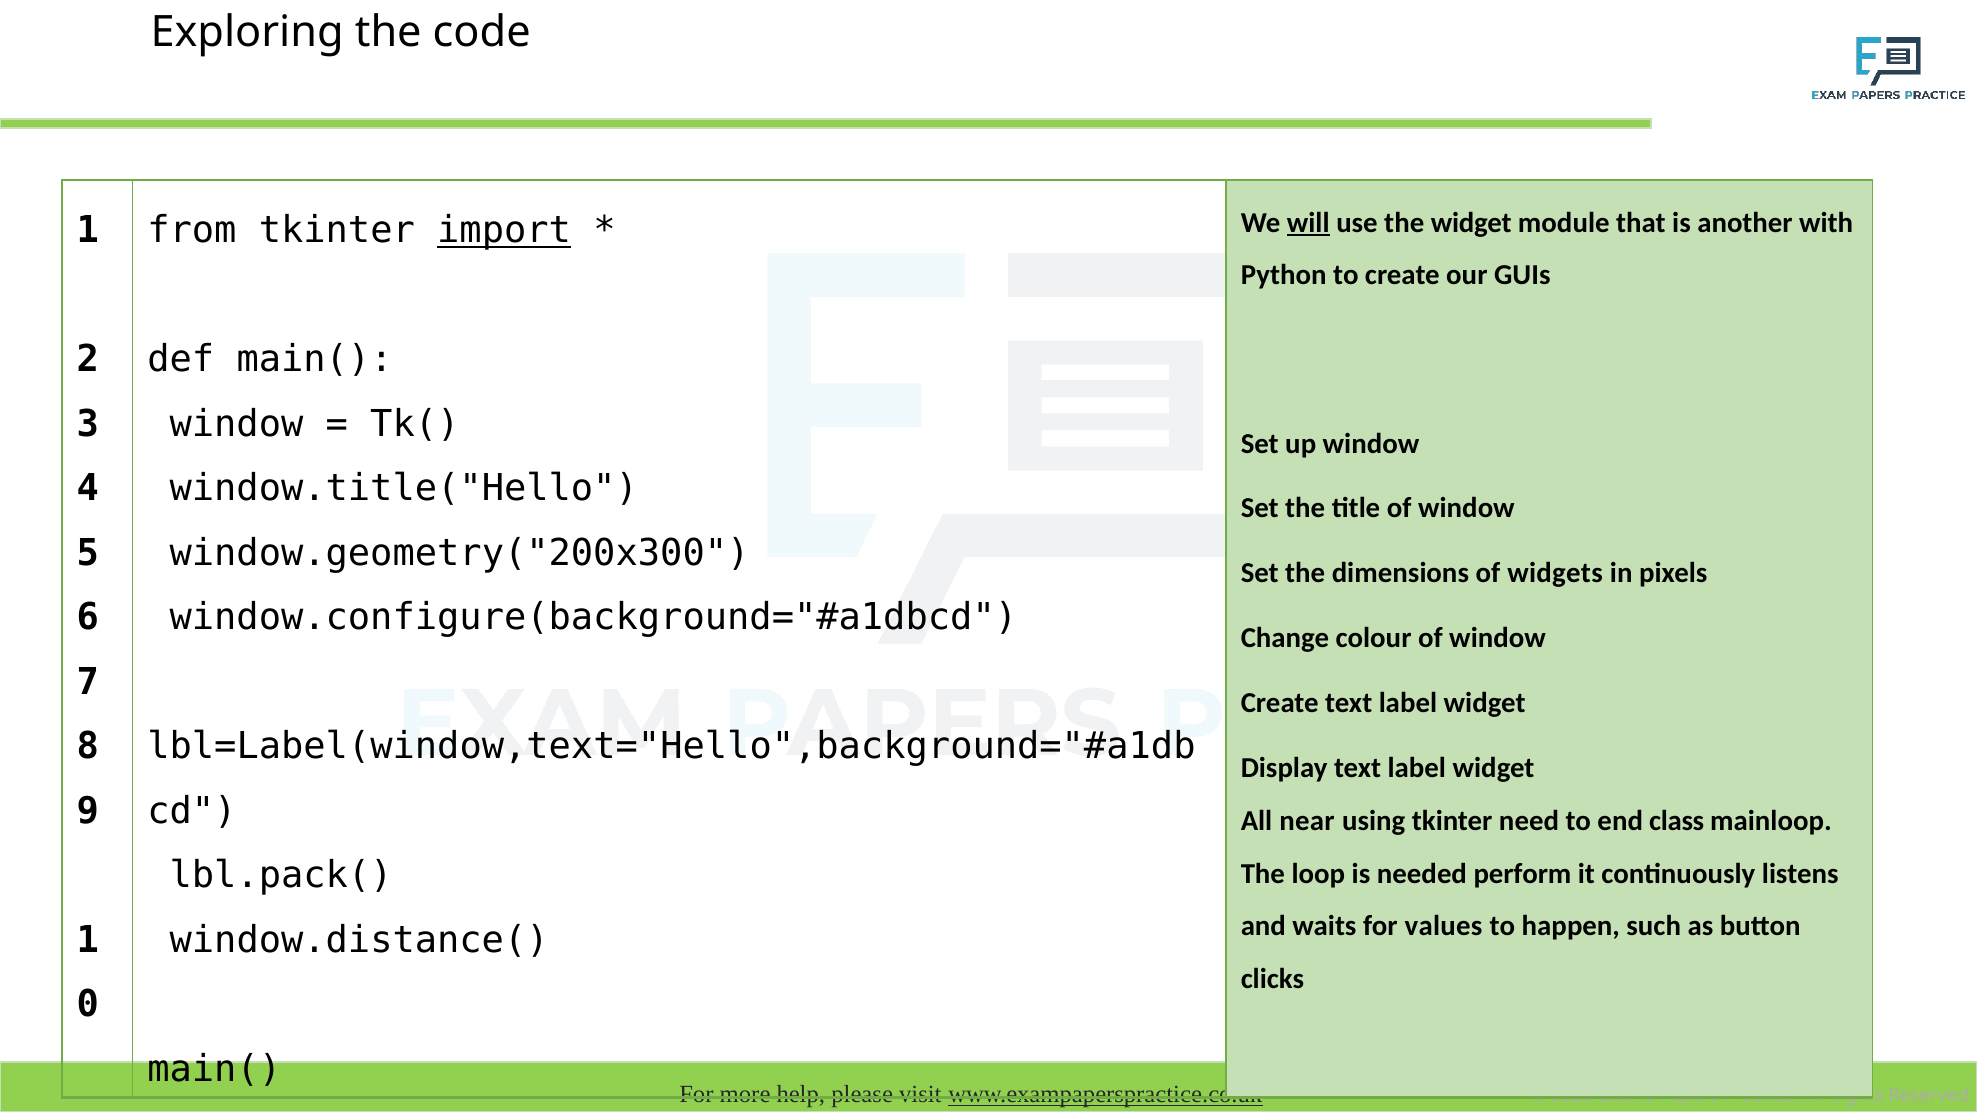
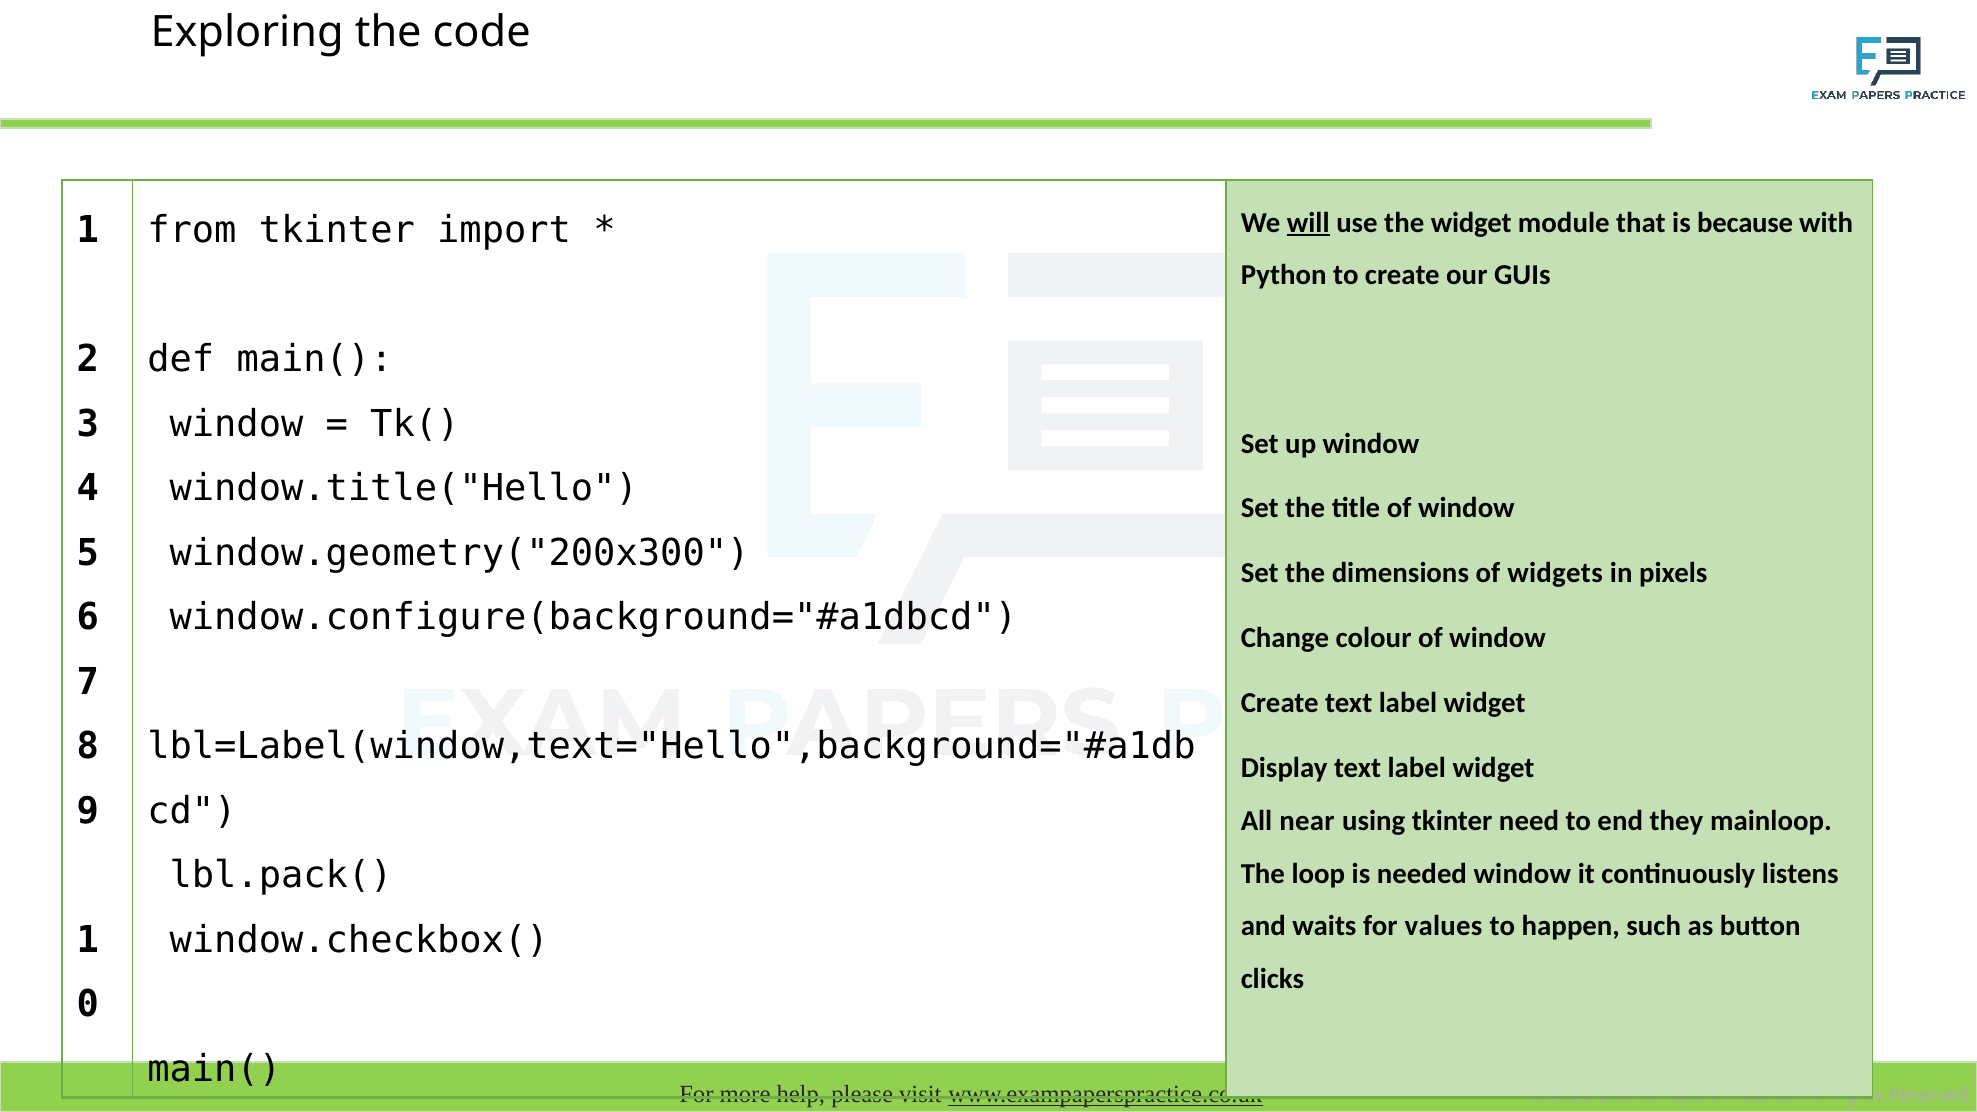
another: another -> because (1745, 223)
import underline: present -> none (504, 231)
class: class -> they (1676, 821)
needed perform: perform -> window (1522, 874)
window.distance(: window.distance( -> window.checkbox( (359, 940)
